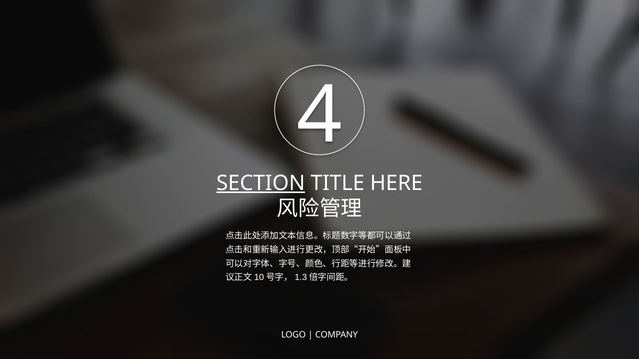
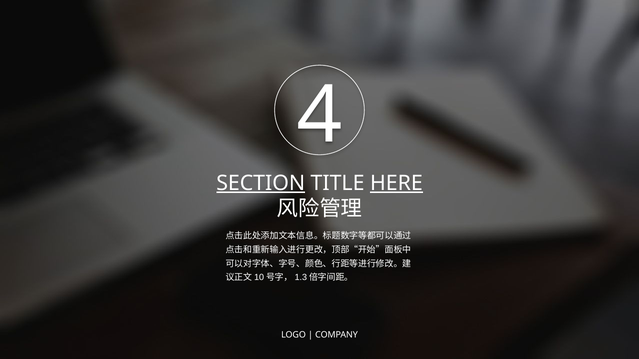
HERE underline: none -> present (396, 183)
